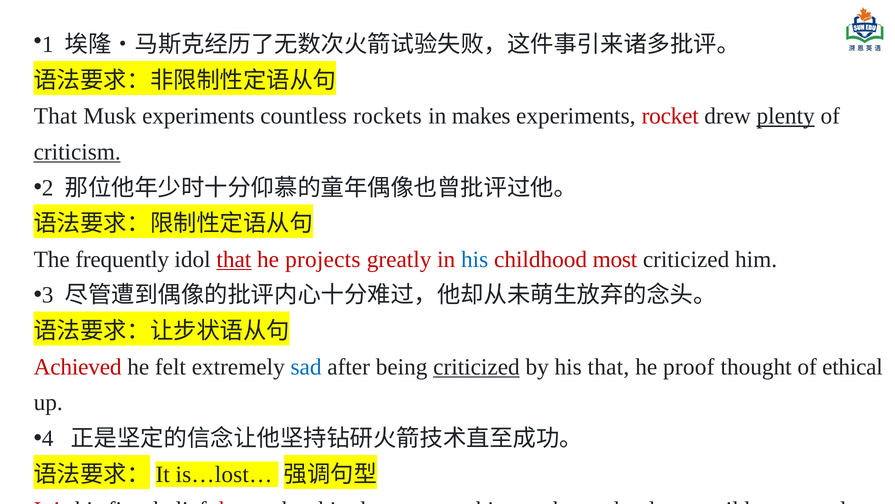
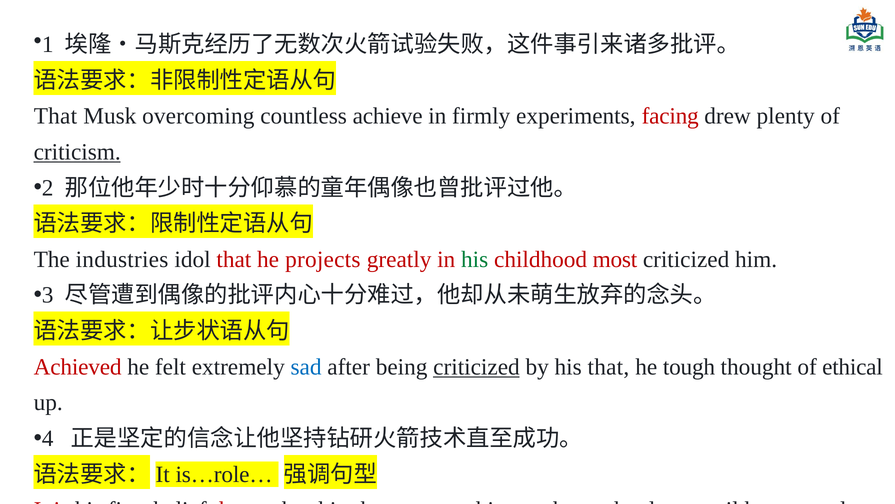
Musk experiments: experiments -> overcoming (198, 116)
rockets: rockets -> achieve (388, 116)
in makes: makes -> firmly (481, 116)
experiments rocket: rocket -> facing (670, 116)
plenty underline: present -> none (786, 116)
frequently: frequently -> industries (122, 259)
that underline: present -> none (234, 259)
his colour: blue -> green (475, 259)
proof: proof -> tough (689, 367)
is…lost…: is…lost… -> is…role… (224, 474)
